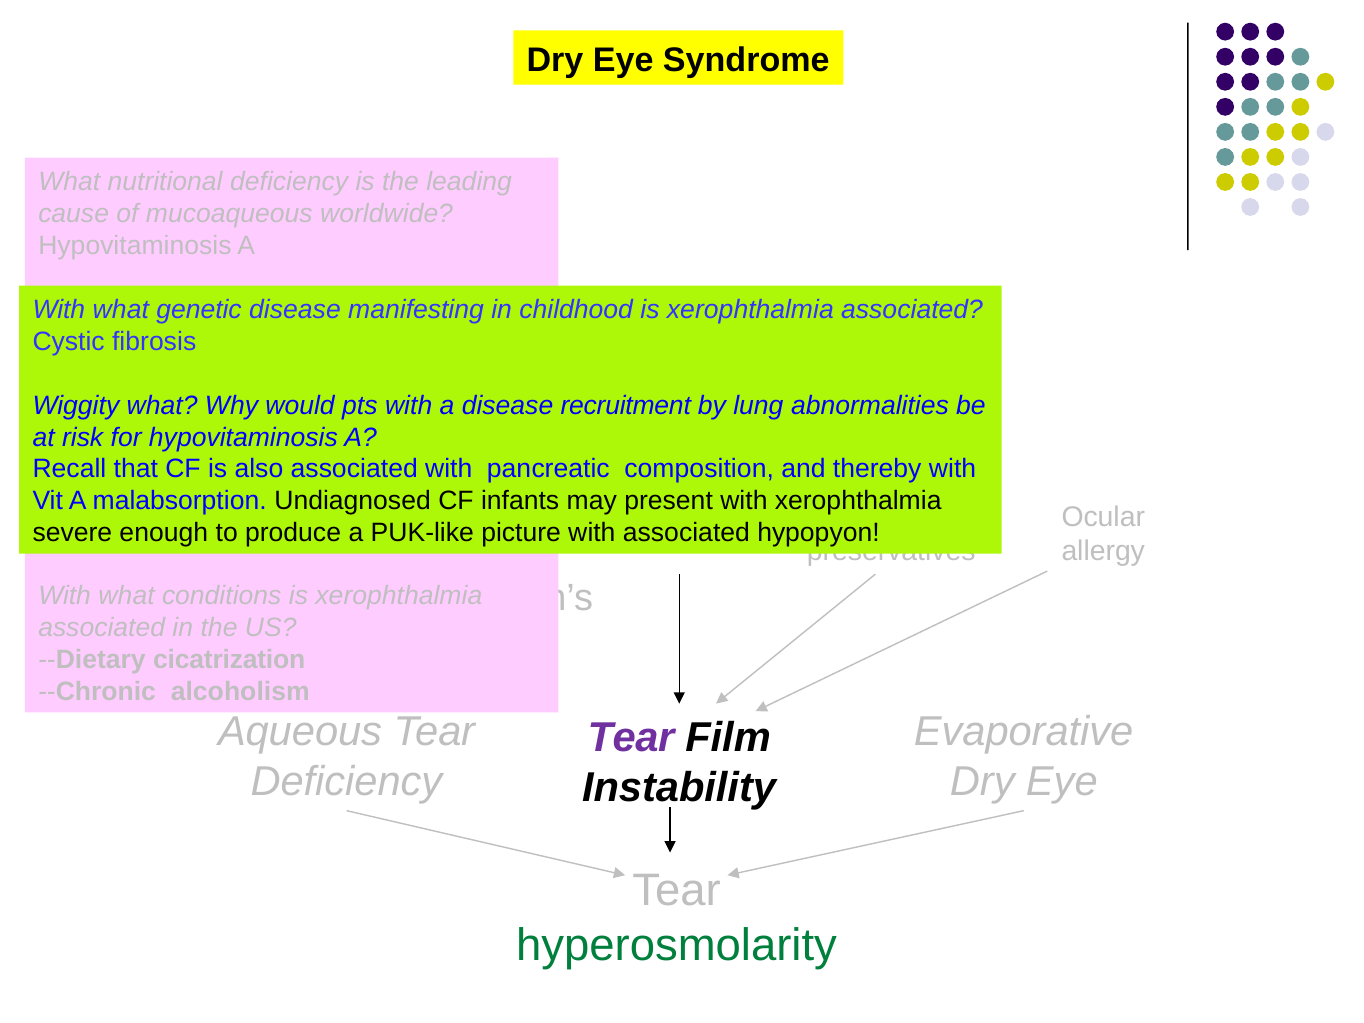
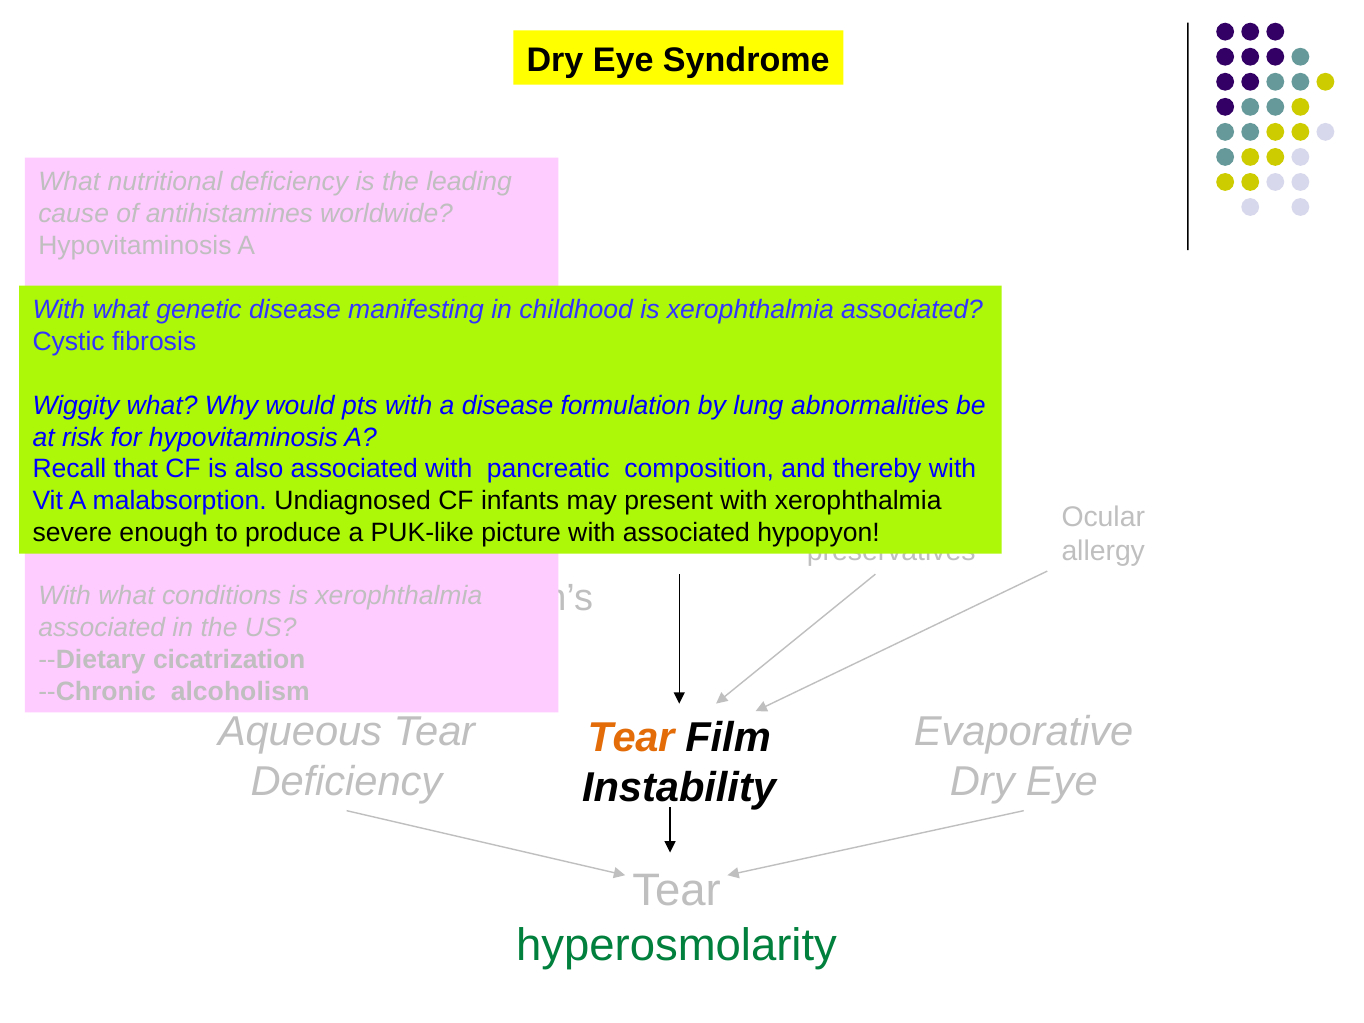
mucoaqueous: mucoaqueous -> antihistamines (229, 214)
recruitment: recruitment -> formulation (626, 406)
Tear colour: purple -> orange (631, 738)
